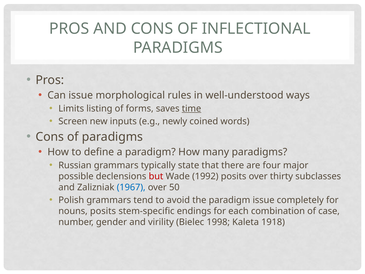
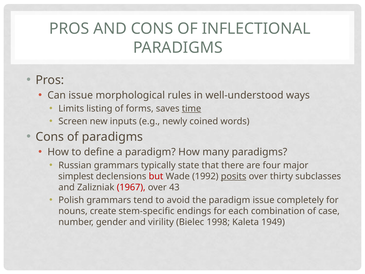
possible: possible -> simplest (76, 176)
posits underline: none -> present (234, 176)
1967 colour: blue -> red (131, 187)
50: 50 -> 43 (174, 187)
nouns posits: posits -> create (103, 211)
1918: 1918 -> 1949 (273, 222)
